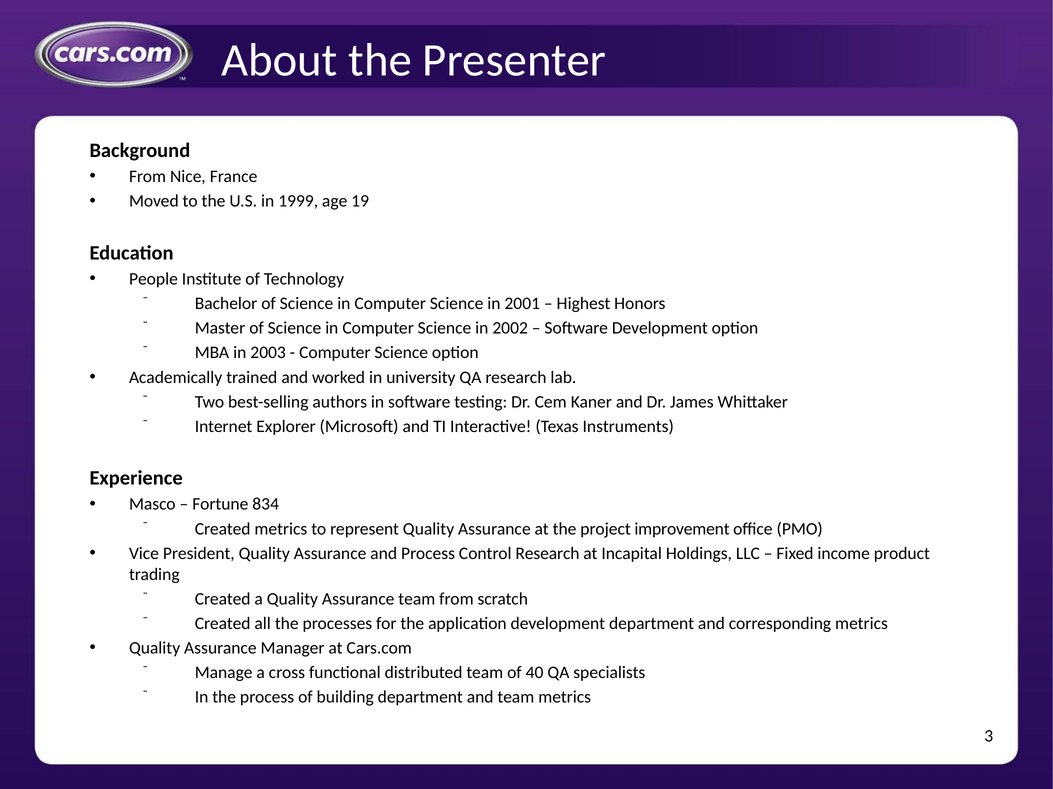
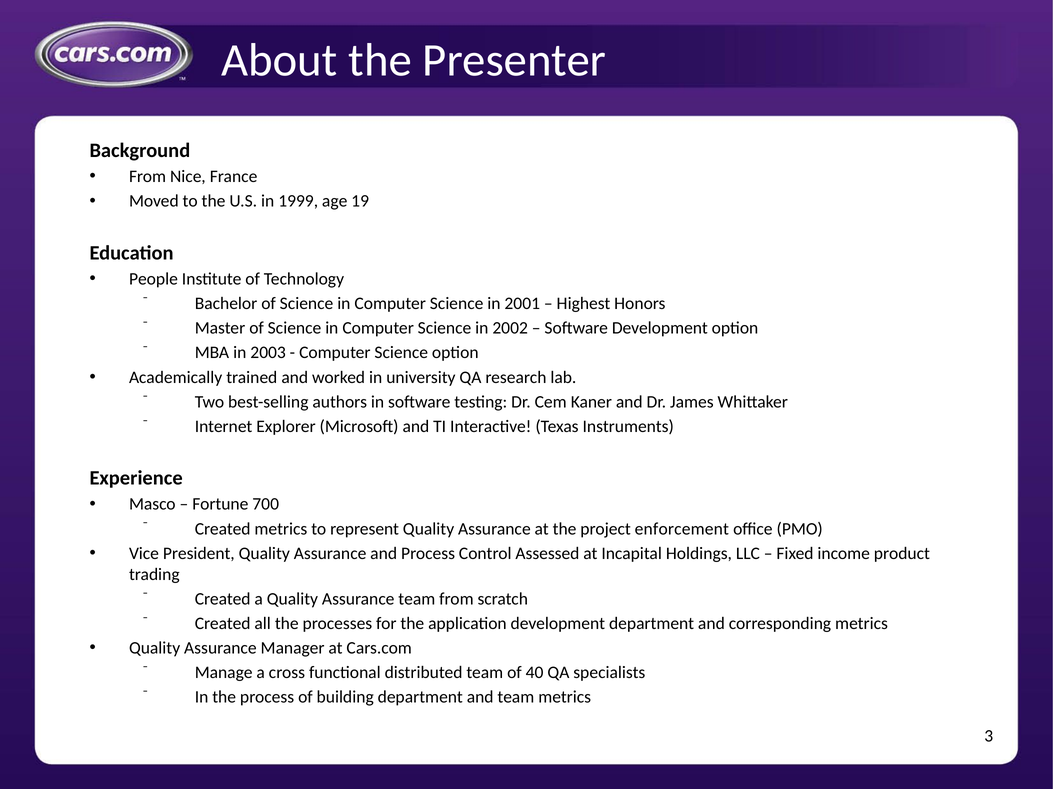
834: 834 -> 700 (266, 505)
improvement: improvement -> enforcement (682, 529)
Control Research: Research -> Assessed (547, 554)
